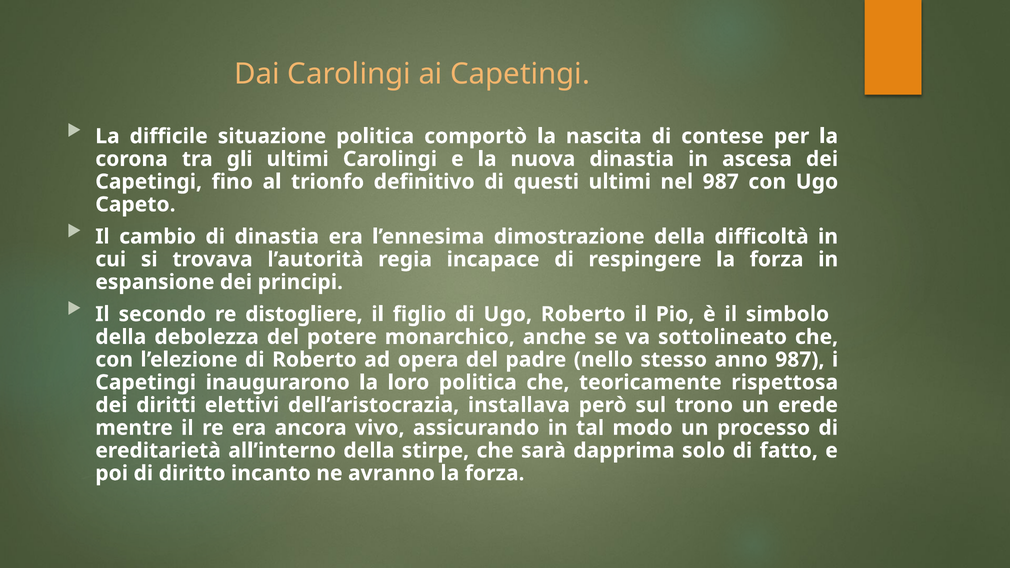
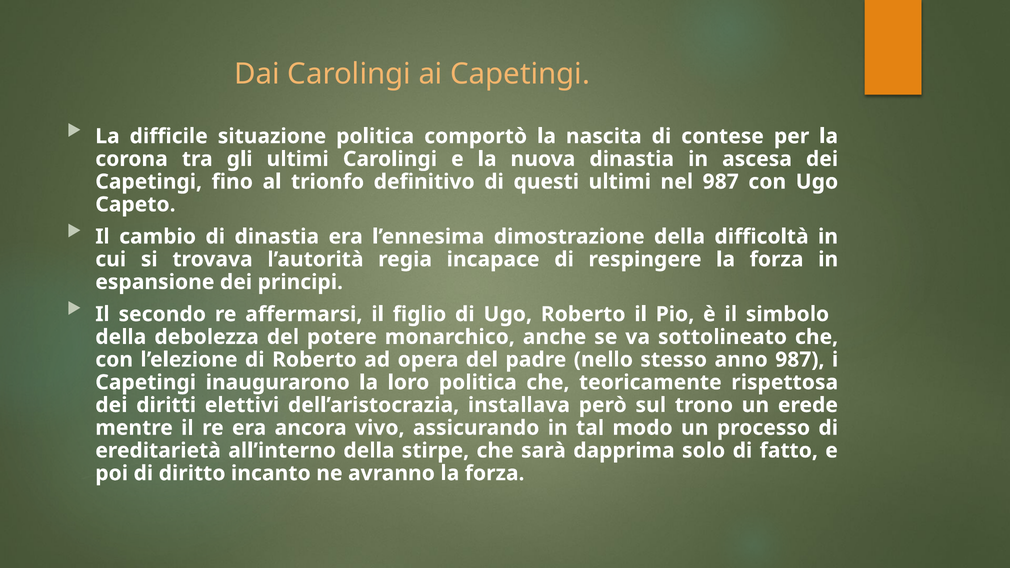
distogliere: distogliere -> affermarsi (304, 314)
